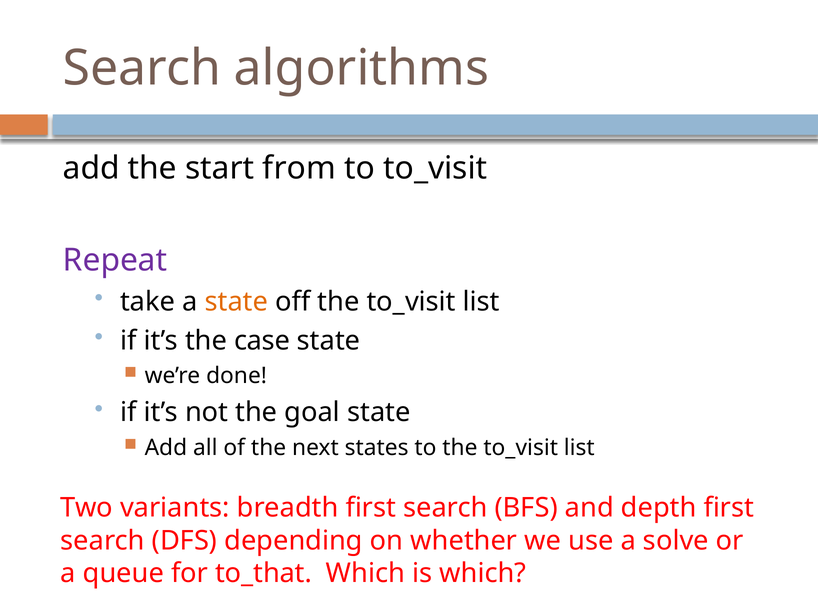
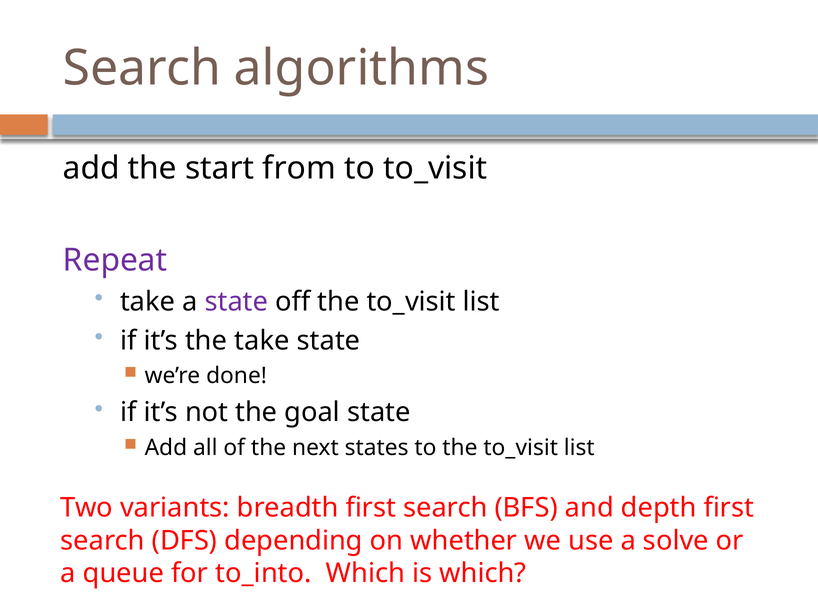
state colour: orange -> purple (236, 302)
the case: case -> take (262, 341)
to_that: to_that -> to_into (264, 574)
